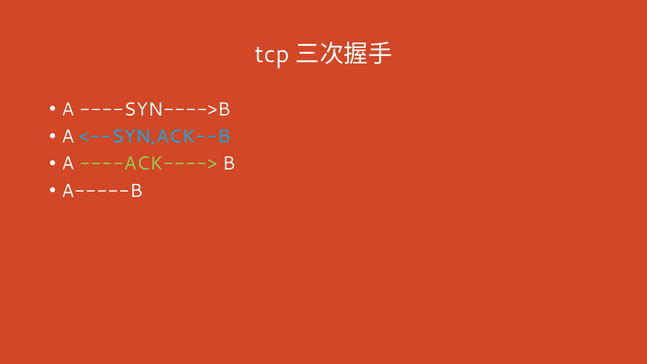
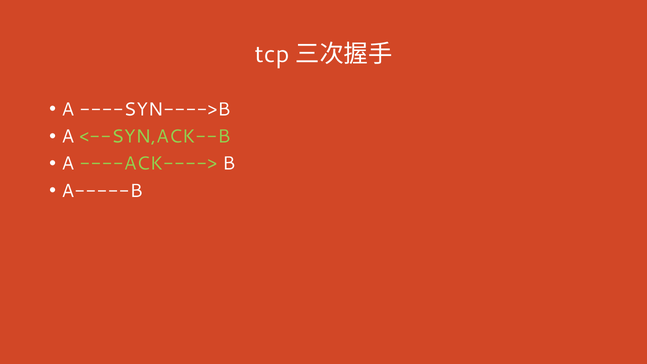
<--SYN,ACK--B colour: light blue -> light green (155, 137)
